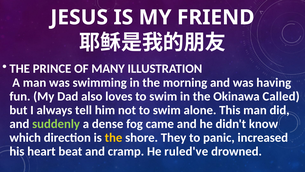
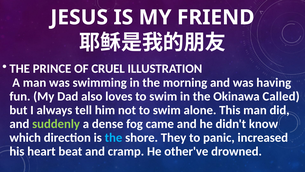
MANY: MANY -> CRUEL (108, 69)
the colour: yellow -> light blue (113, 137)
ruled've: ruled've -> other've (186, 151)
